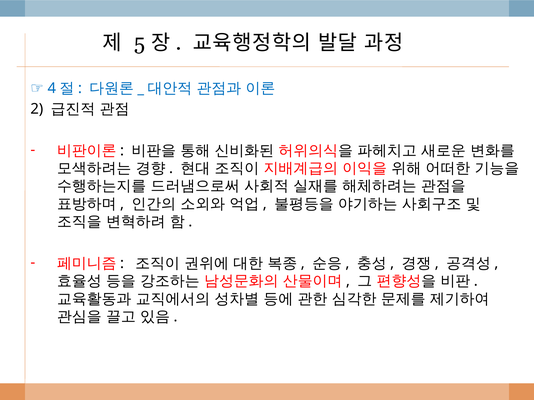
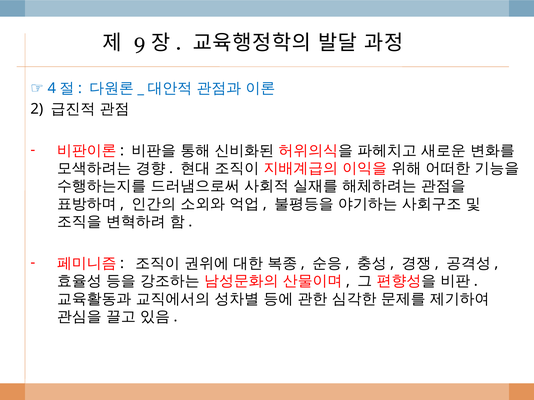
5: 5 -> 9 (140, 43)
